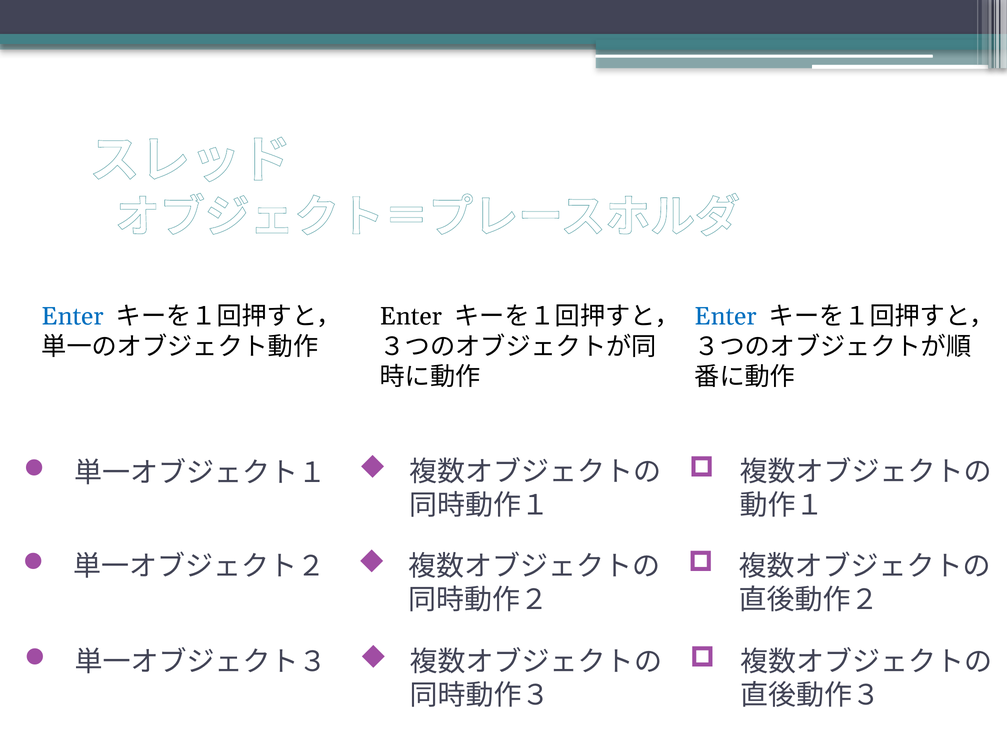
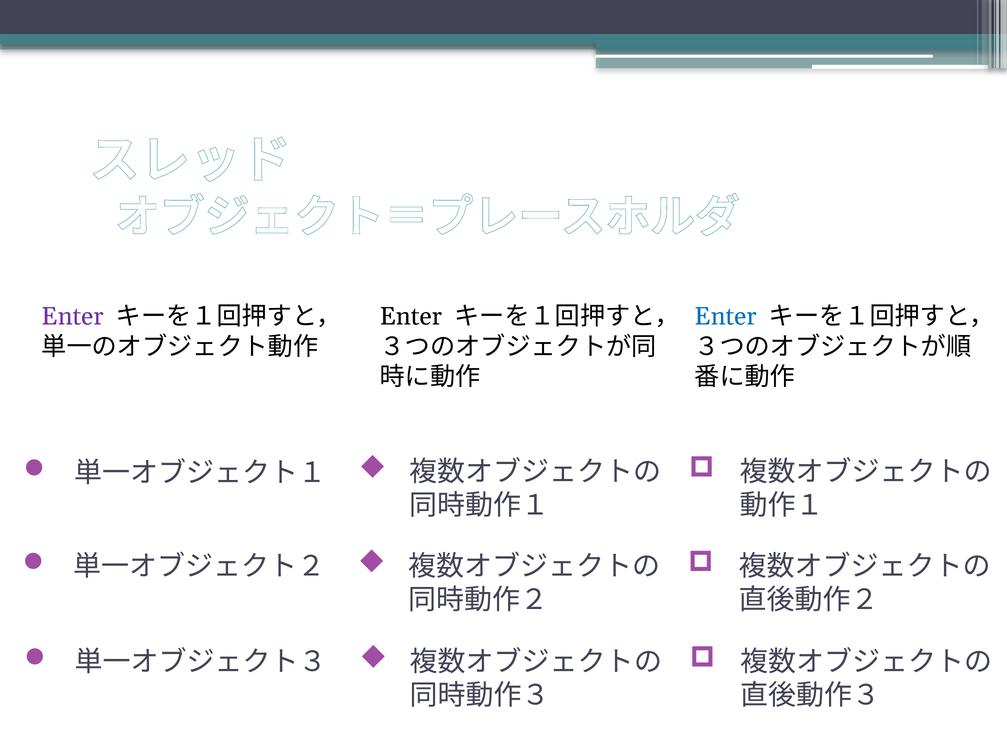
Enter colour: blue -> purple (72, 317)
